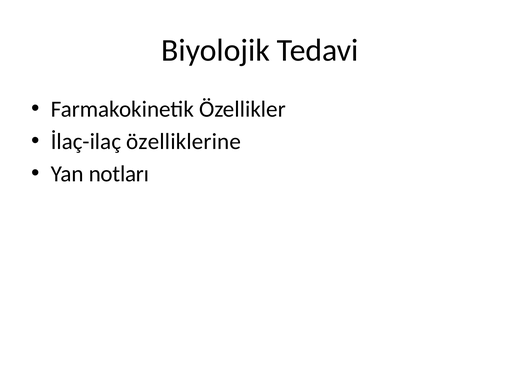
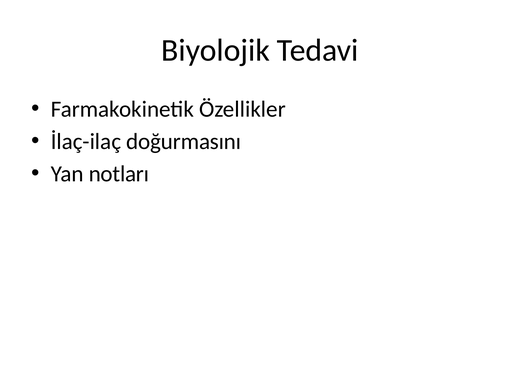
özelliklerine: özelliklerine -> doğurmasını (184, 141)
